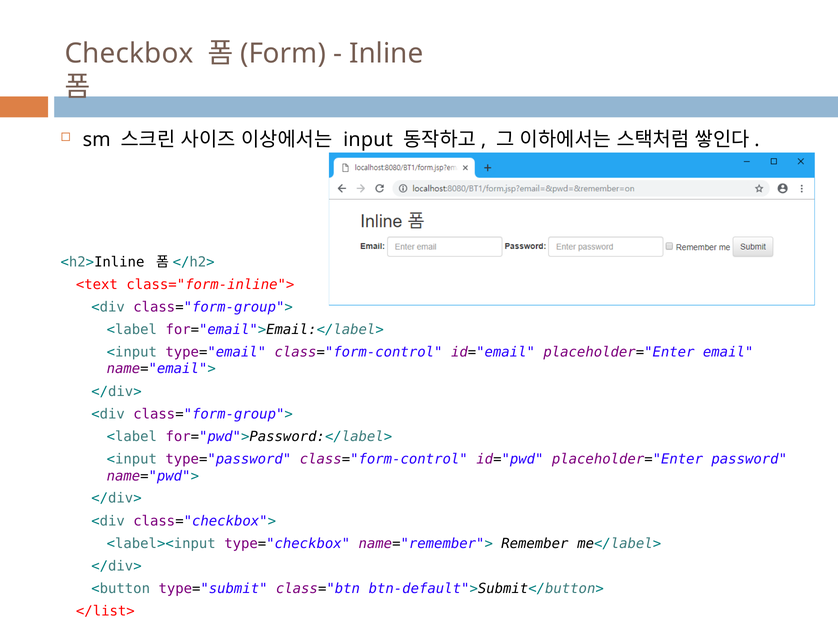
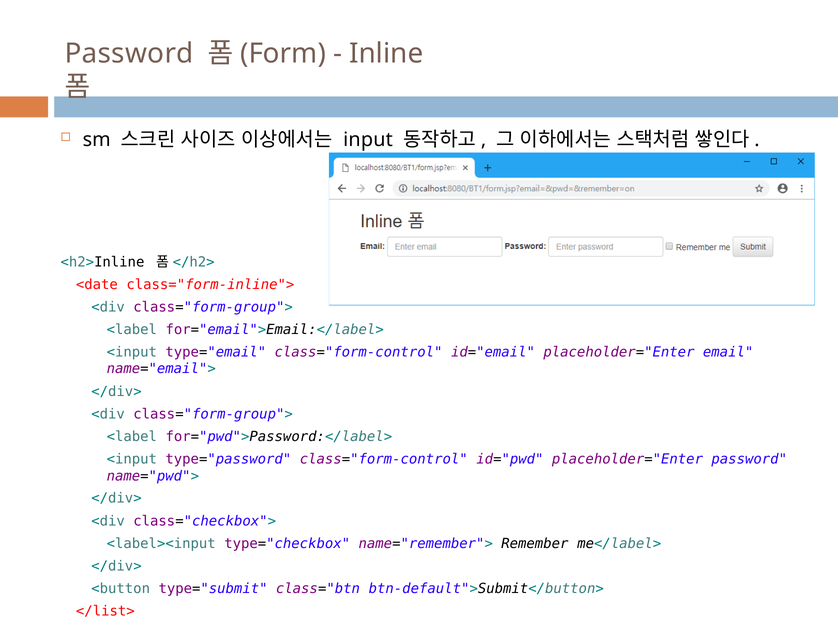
Checkbox: Checkbox -> Password (129, 54)
<text: <text -> <date (97, 285)
